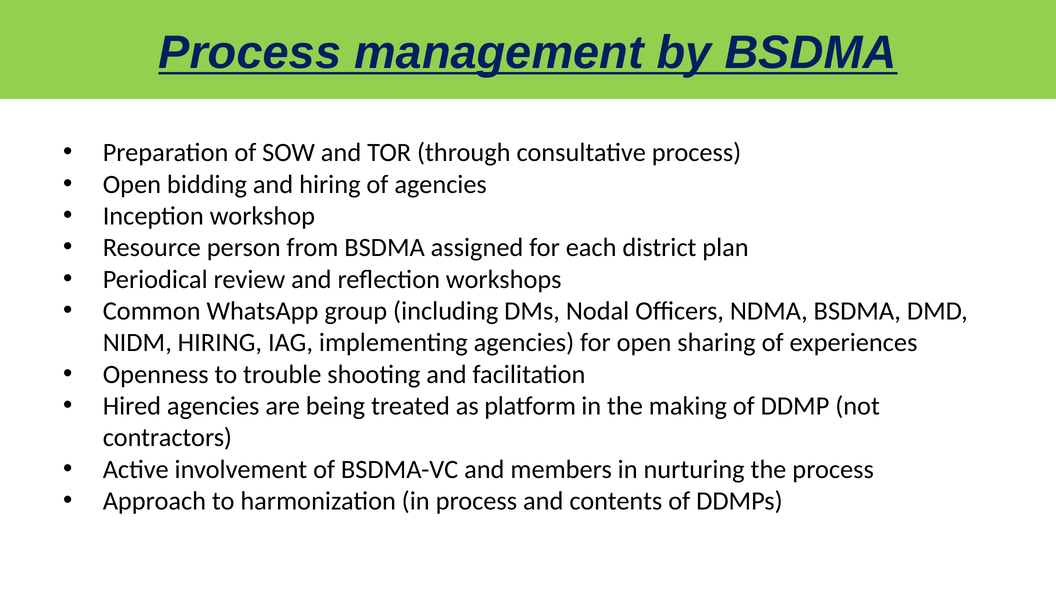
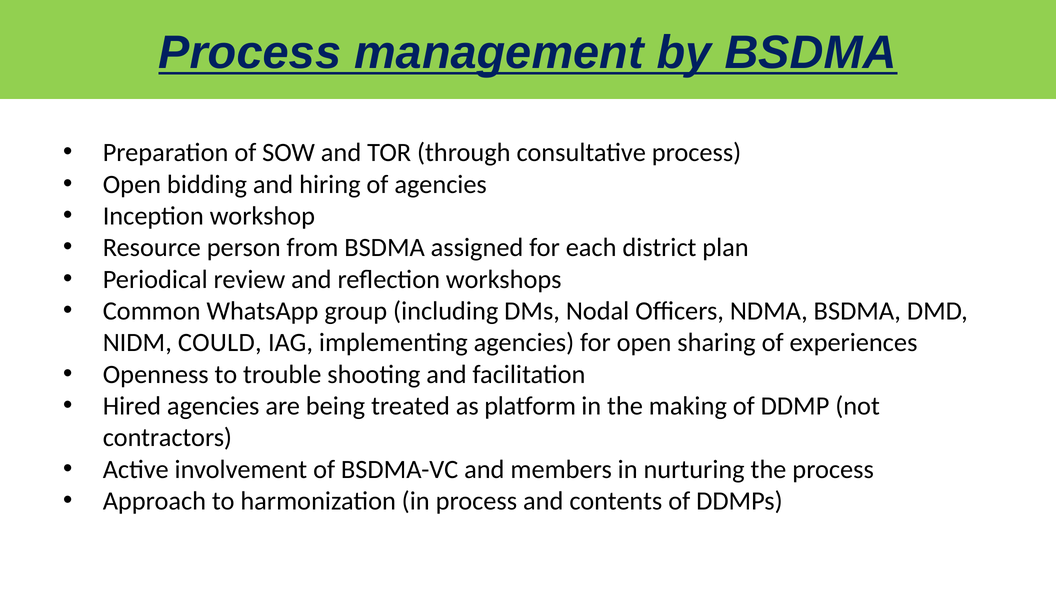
NIDM HIRING: HIRING -> COULD (220, 343)
